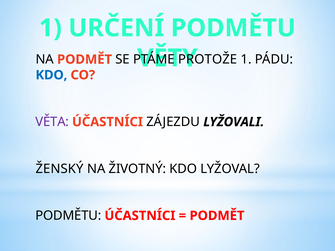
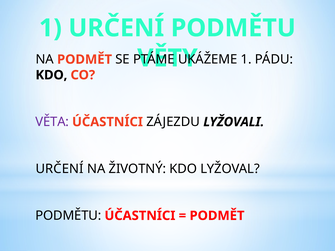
PROTOŽE: PROTOŽE -> UKÁŽEME (208, 59)
KDO colour: blue -> black (51, 75)
ŽENSKÝ: ŽENSKÝ -> URČENÍ (60, 169)
